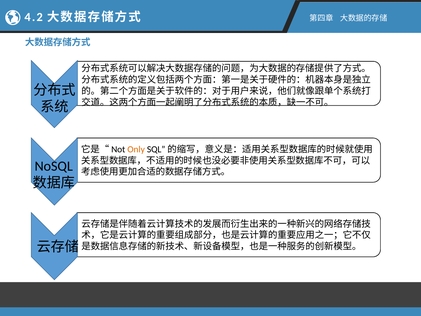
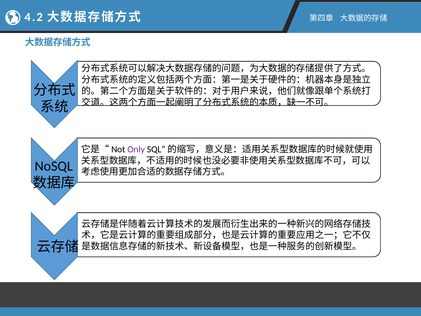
Only colour: orange -> purple (136, 149)
